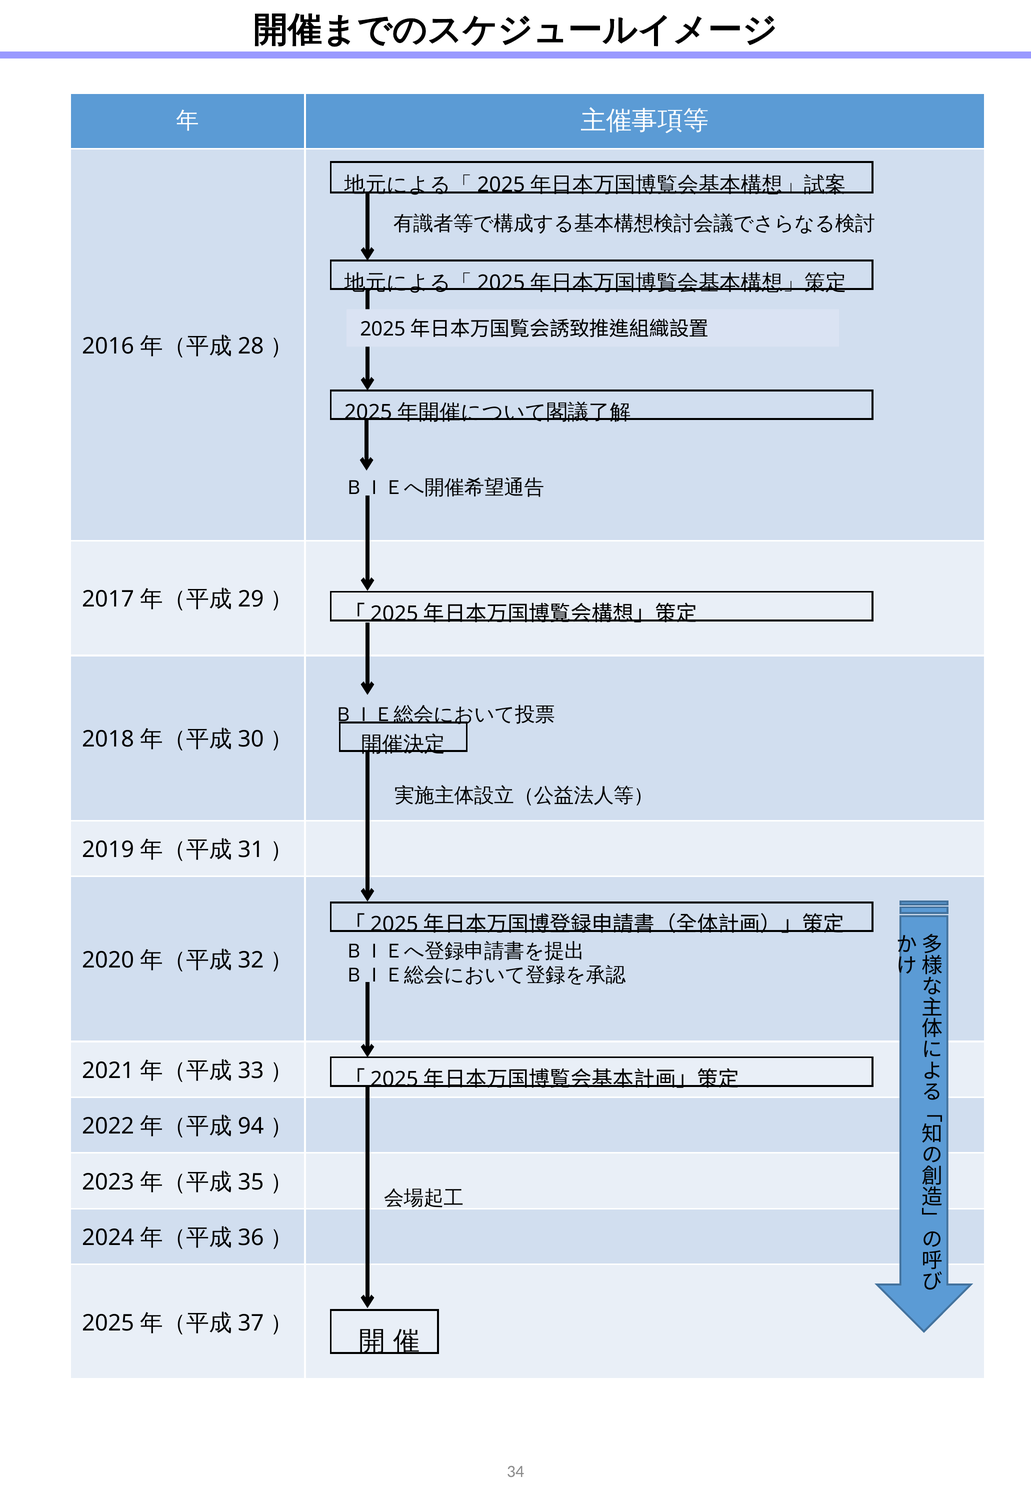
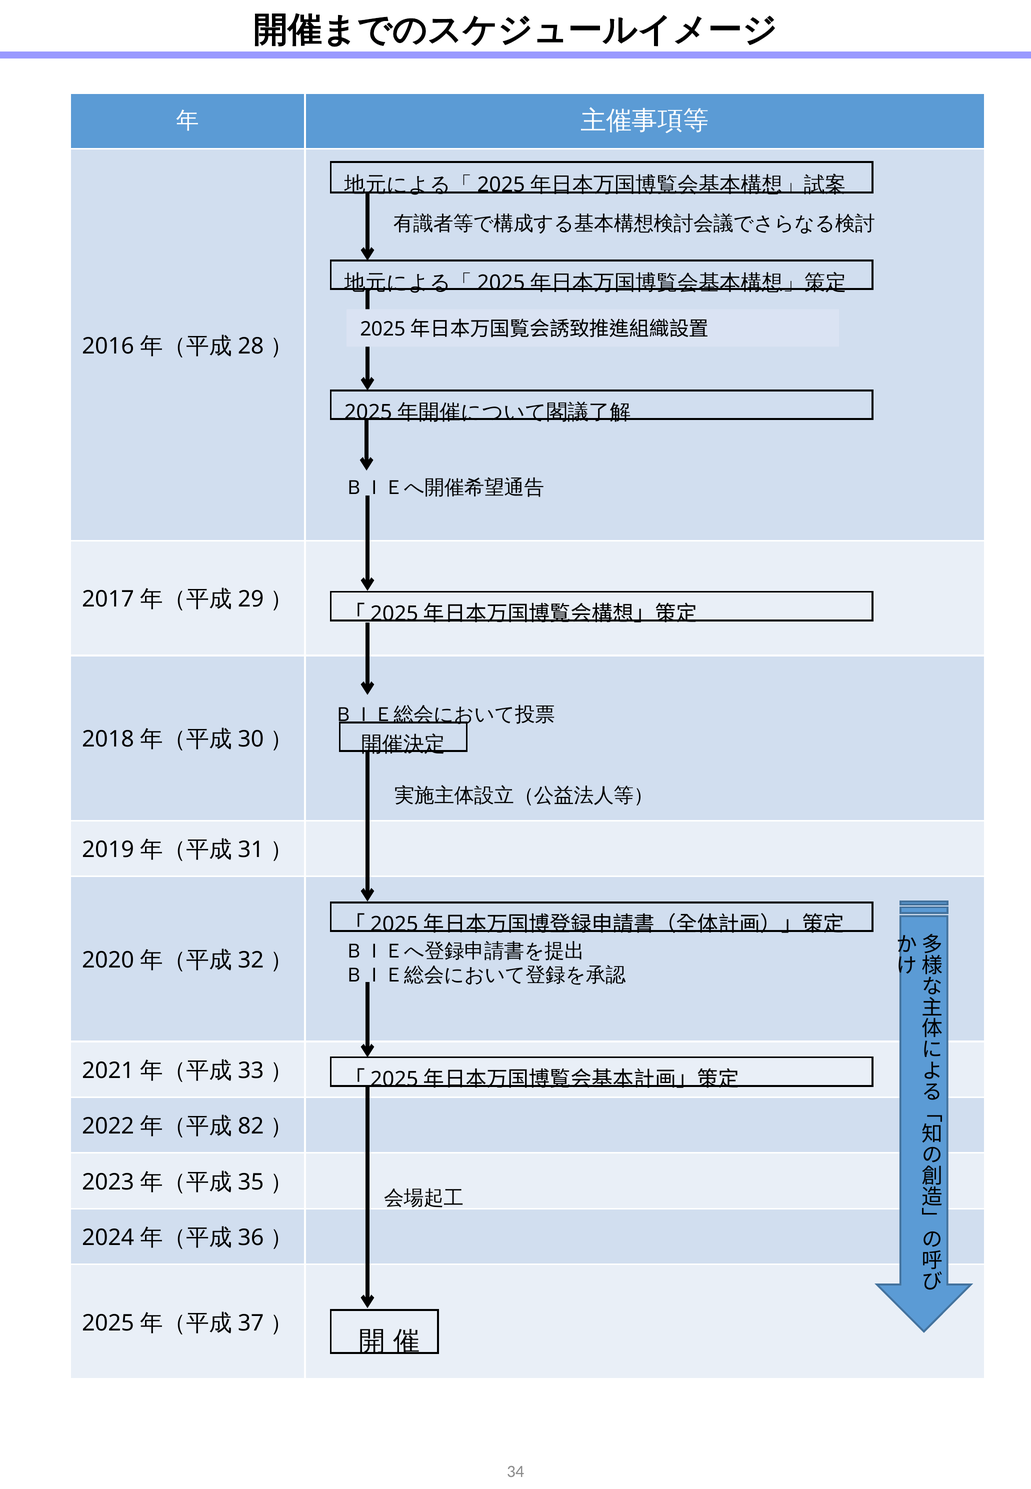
94: 94 -> 82 (251, 1126)
